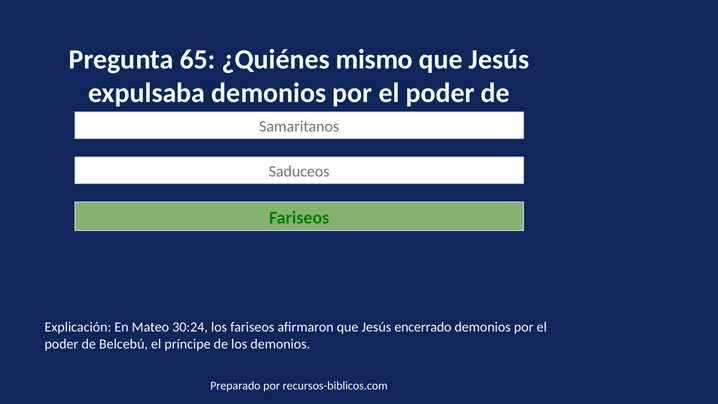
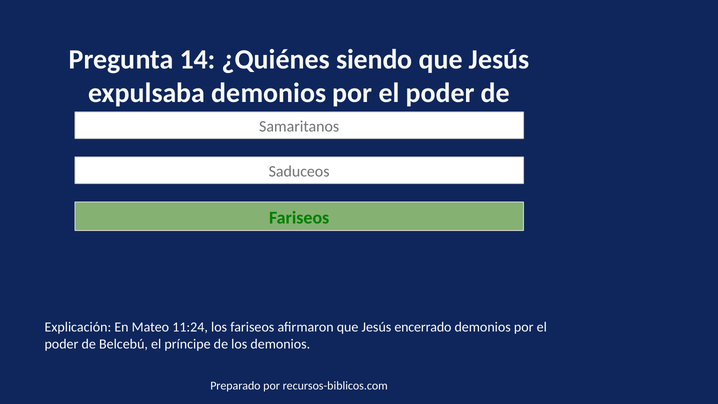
65: 65 -> 14 (198, 60)
mismo: mismo -> siendo (374, 60)
30:24: 30:24 -> 11:24 (190, 327)
